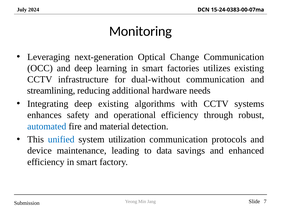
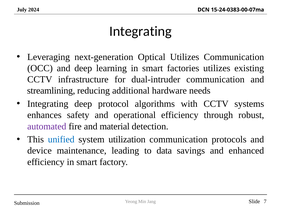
Monitoring: Monitoring -> Integrating (140, 31)
Optical Change: Change -> Utilizes (185, 57)
dual-without: dual-without -> dual-intruder (156, 79)
deep existing: existing -> protocol (113, 104)
automated colour: blue -> purple (47, 126)
